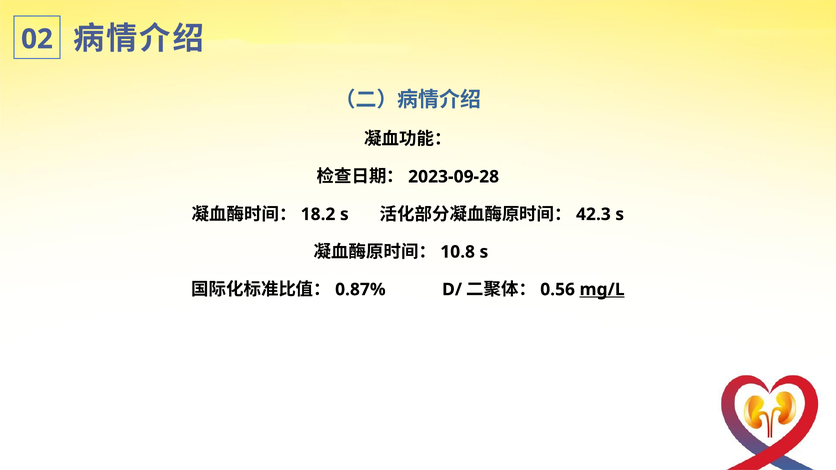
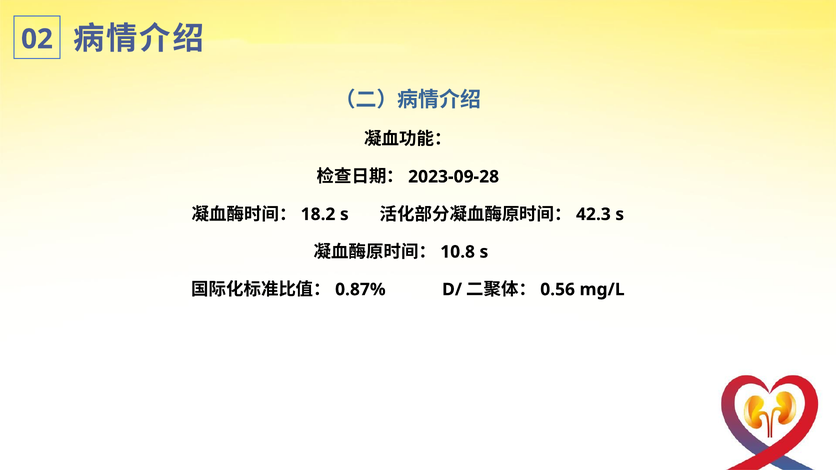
mg/L underline: present -> none (602, 290)
